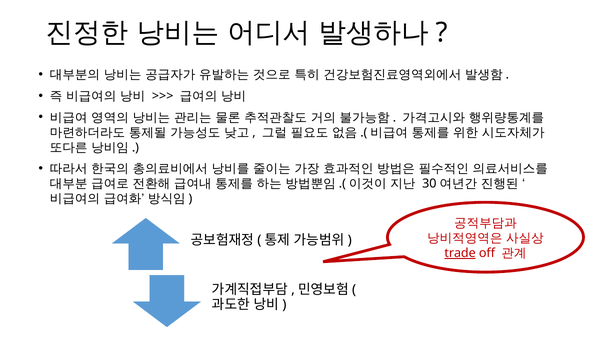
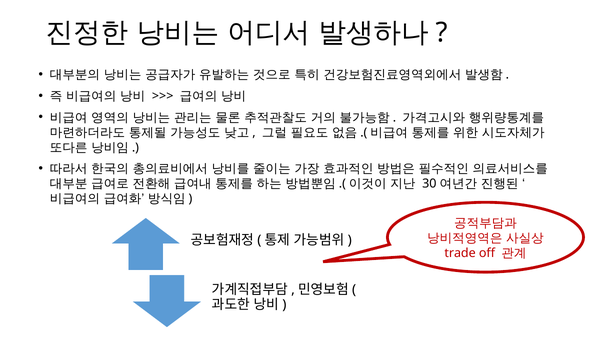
trade underline: present -> none (460, 253)
